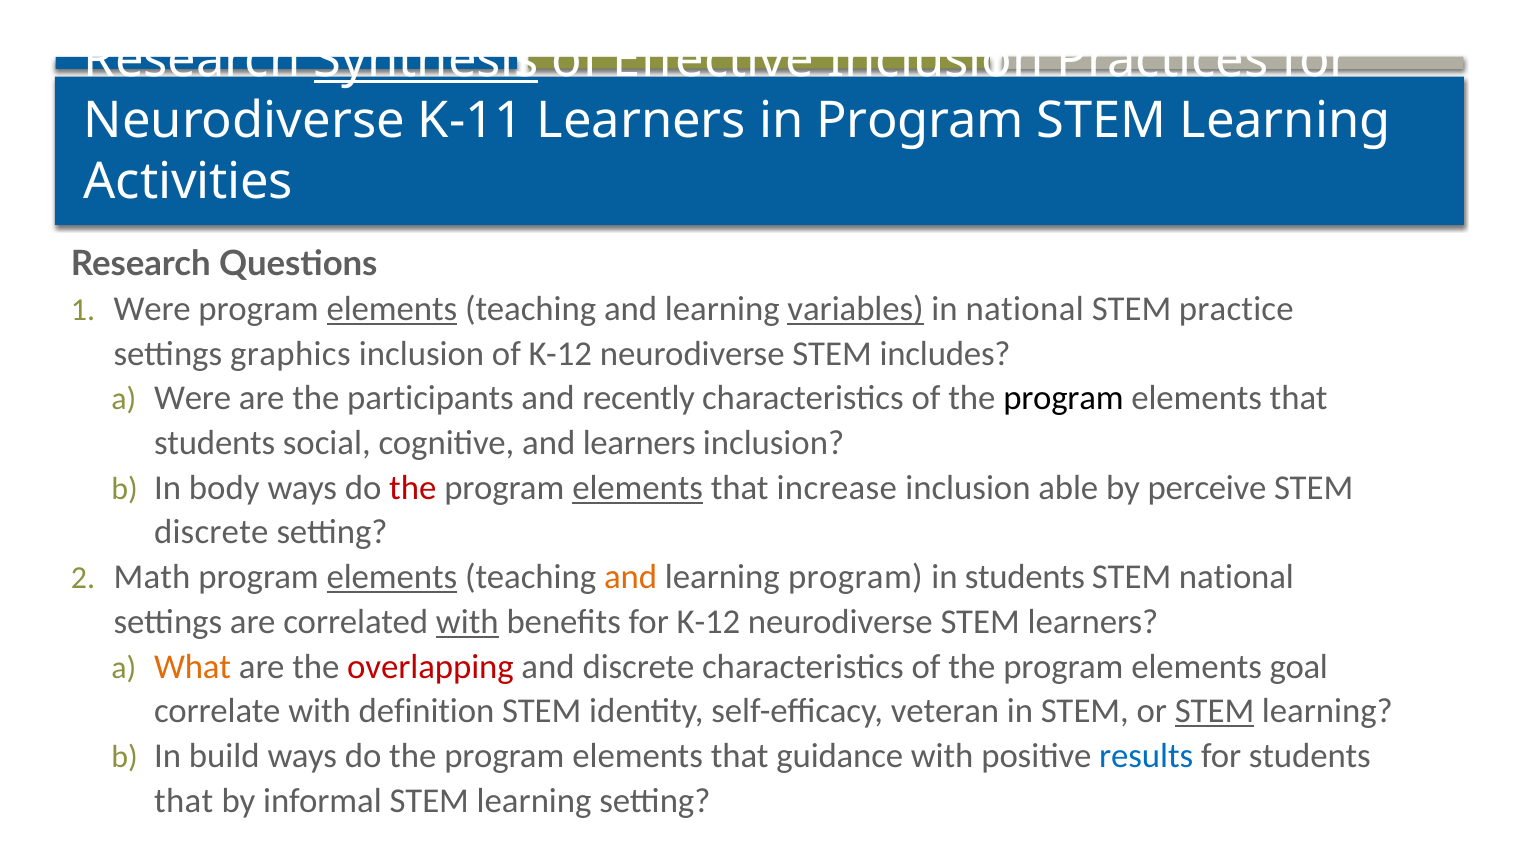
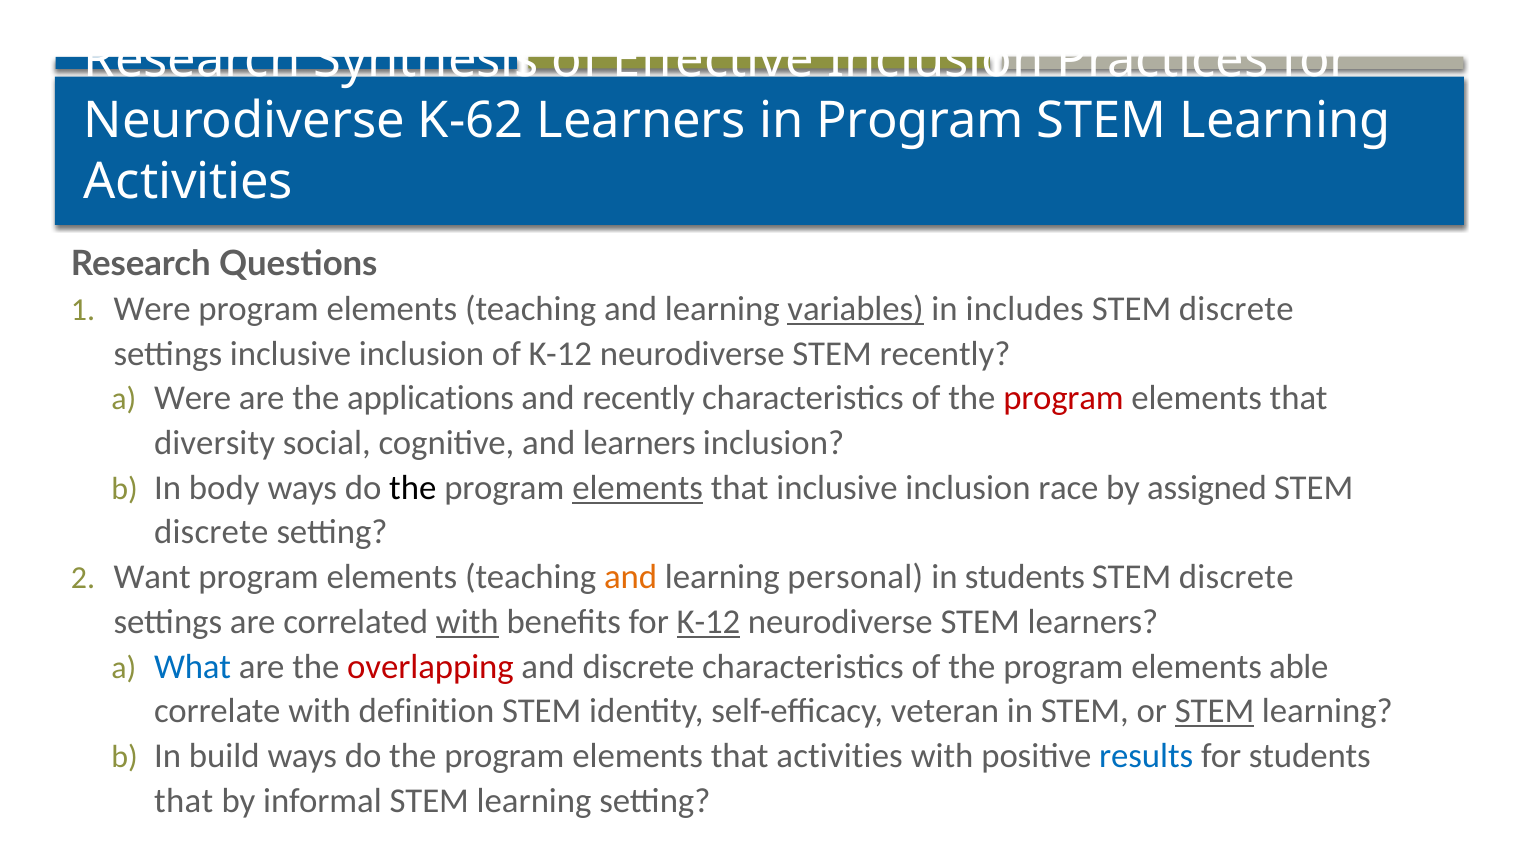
Synthesis underline: present -> none (426, 60)
K-11: K-11 -> K-62 (471, 120)
elements underline: present -> none (392, 309)
in national: national -> includes (1025, 309)
practice: practice -> discrete (1236, 309)
settings graphics: graphics -> inclusive (291, 353)
STEM includes: includes -> recently (945, 353)
participants: participants -> applications (431, 398)
program colour: black -> red (1063, 398)
students: students -> diversity (215, 443)
the colour: red -> black (413, 487)
that increase: increase -> inclusive (837, 487)
able: able -> race (1068, 487)
perceive: perceive -> assigned (1207, 487)
Math: Math -> Want (152, 577)
elements underline: present -> none (392, 577)
learning program: program -> personal (855, 577)
national: national -> discrete (1236, 577)
K-12 underline: none -> present (708, 621)
What colour: orange -> blue (193, 666)
goal: goal -> able (1299, 666)
that guidance: guidance -> activities (840, 755)
